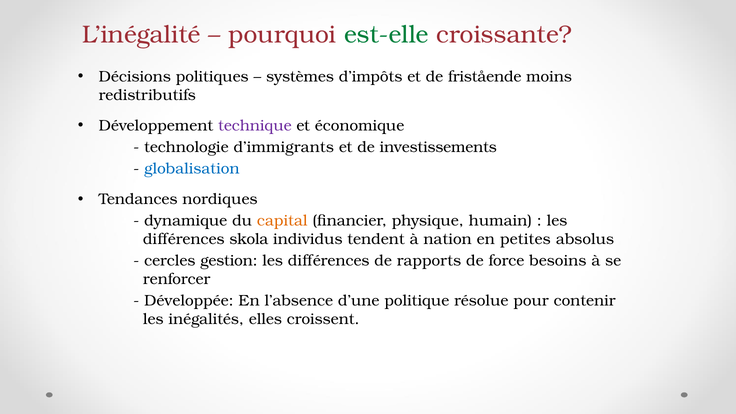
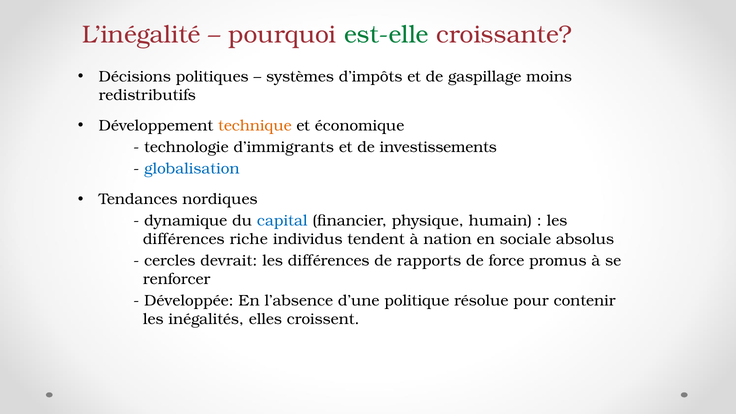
fristående: fristående -> gaspillage (485, 77)
technique colour: purple -> orange (255, 126)
capital colour: orange -> blue (282, 221)
skola: skola -> riche (249, 239)
petites: petites -> sociale (525, 239)
gestion: gestion -> devrait (229, 261)
besoins: besoins -> promus (558, 261)
